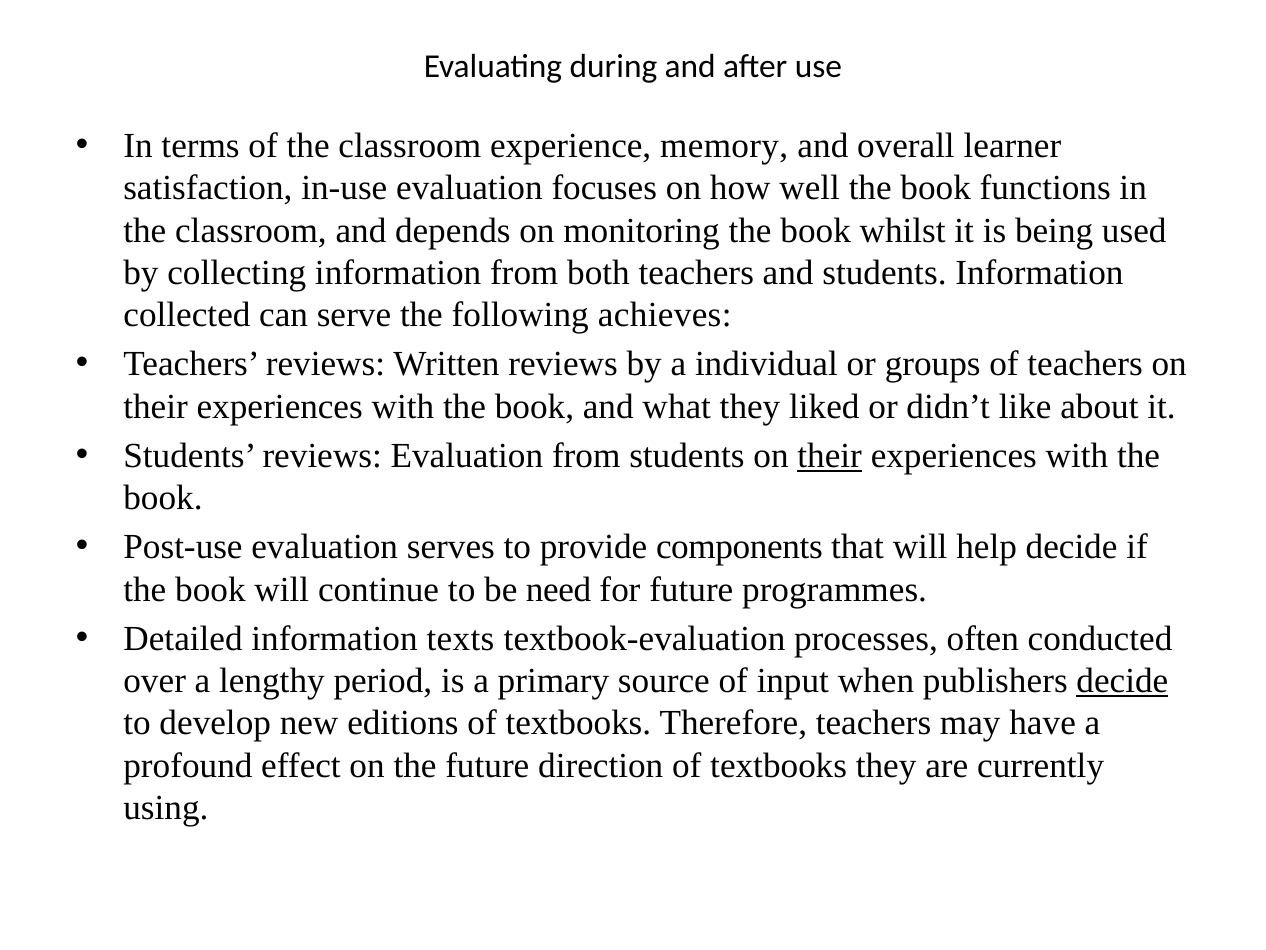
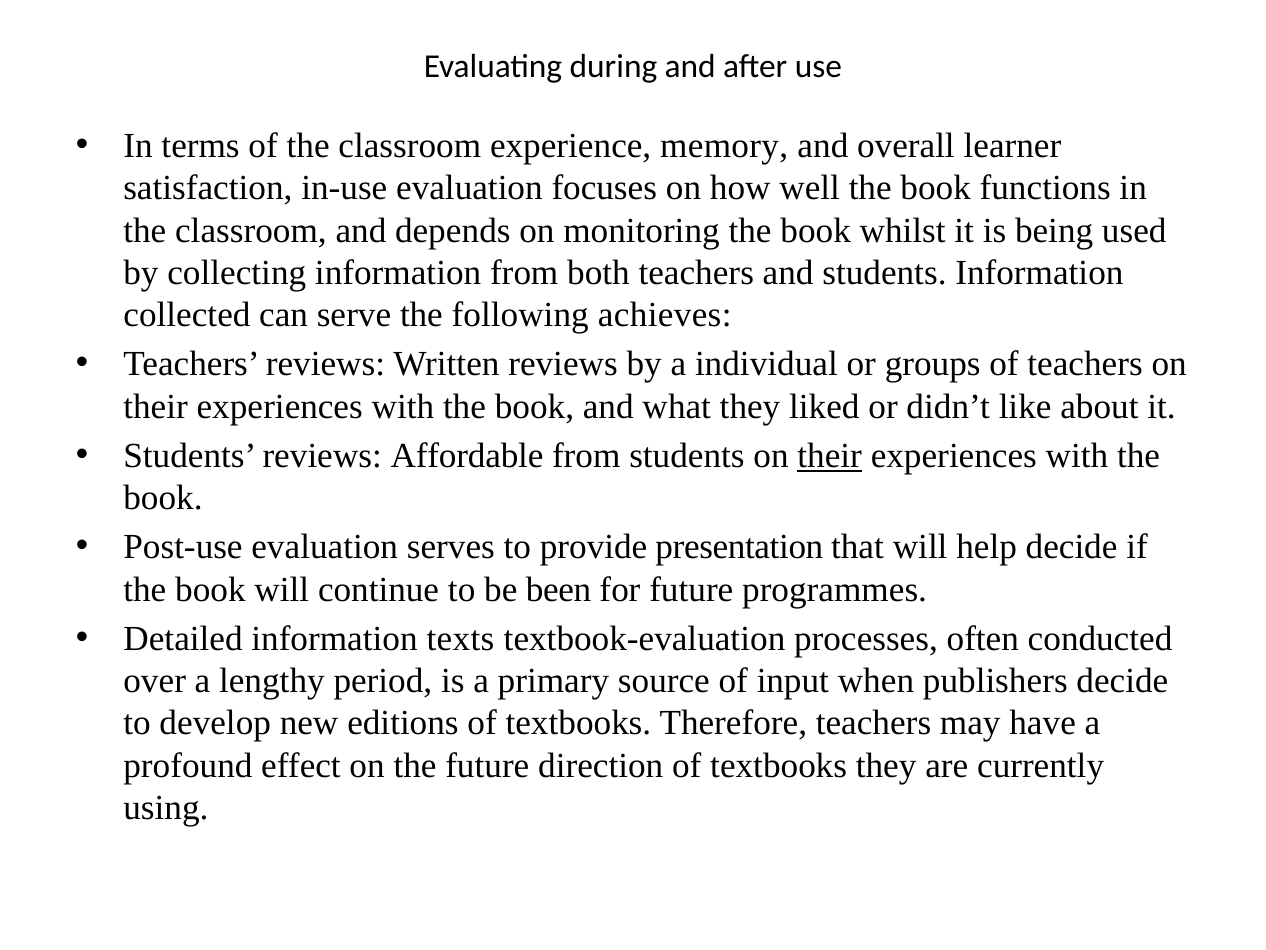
reviews Evaluation: Evaluation -> Affordable (467, 456)
components: components -> presentation (739, 547)
need: need -> been (559, 589)
decide underline: present -> none (1122, 681)
